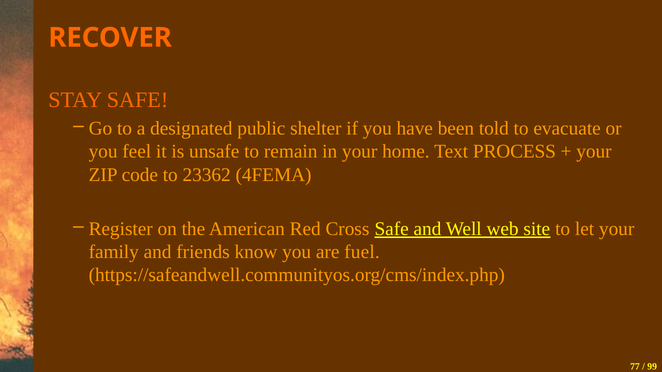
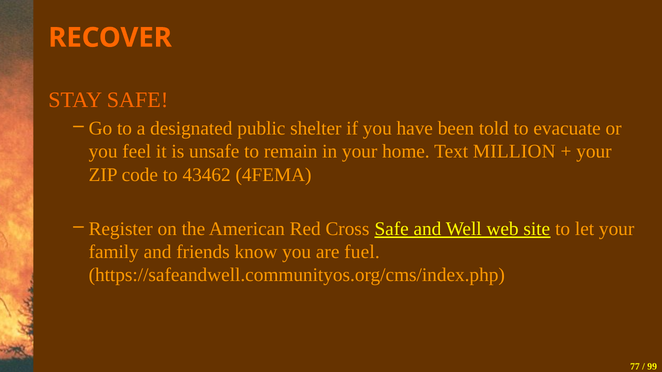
PROCESS: PROCESS -> MILLION (514, 152)
23362: 23362 -> 43462 (207, 175)
